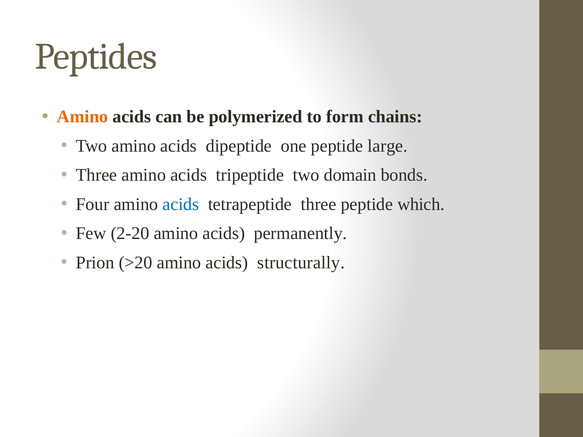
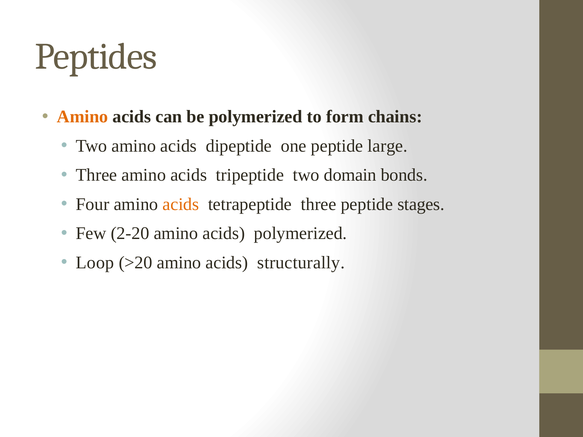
acids colour: blue -> orange (181, 204)
which: which -> stages (421, 204)
permanently: permanently -> polymerized (301, 234)
Prion: Prion -> Loop (95, 263)
